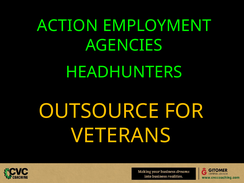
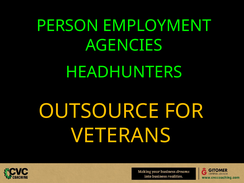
ACTION: ACTION -> PERSON (68, 26)
